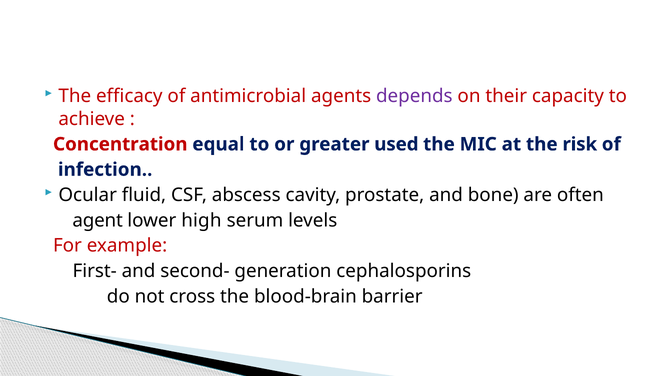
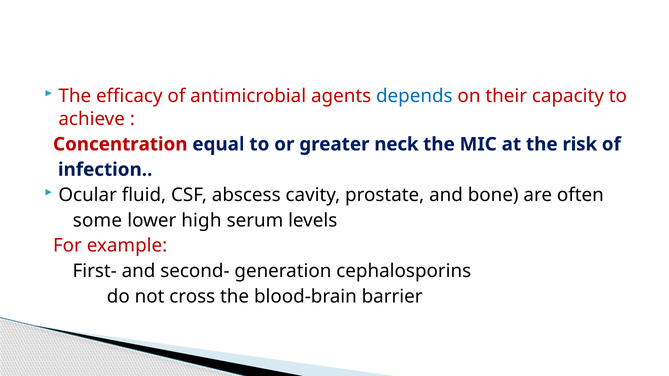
depends colour: purple -> blue (414, 96)
used: used -> neck (396, 144)
agent: agent -> some (97, 221)
